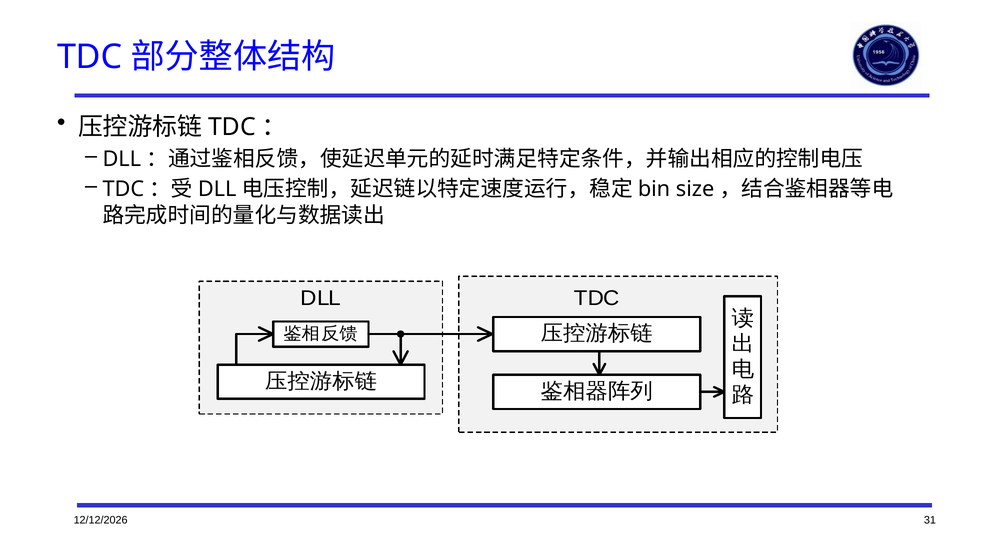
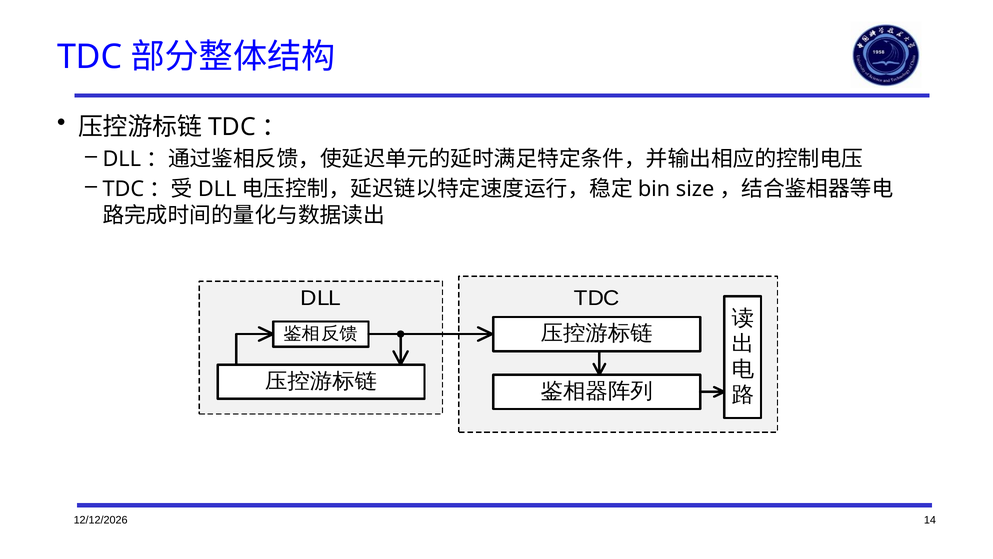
31: 31 -> 14 (930, 520)
